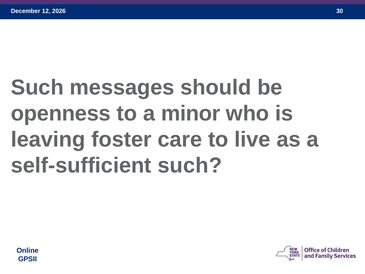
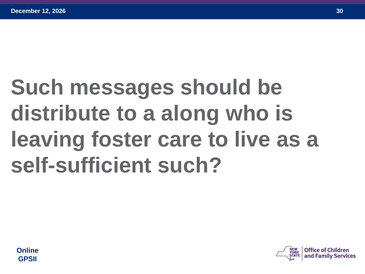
openness: openness -> distribute (61, 113)
minor: minor -> along (190, 113)
